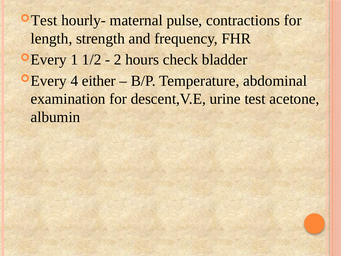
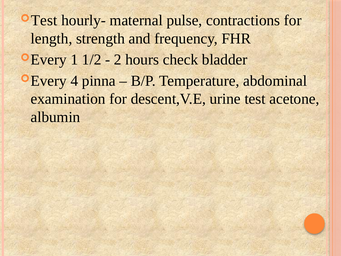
either: either -> pinna (99, 81)
